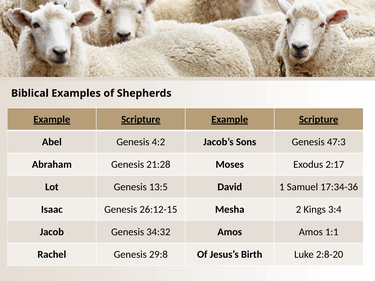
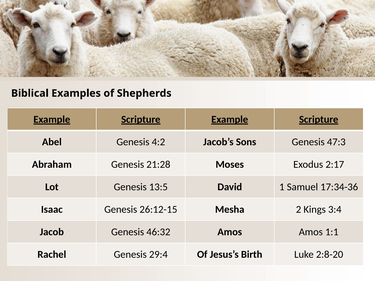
34:32: 34:32 -> 46:32 (158, 232)
29:8: 29:8 -> 29:4 (158, 255)
